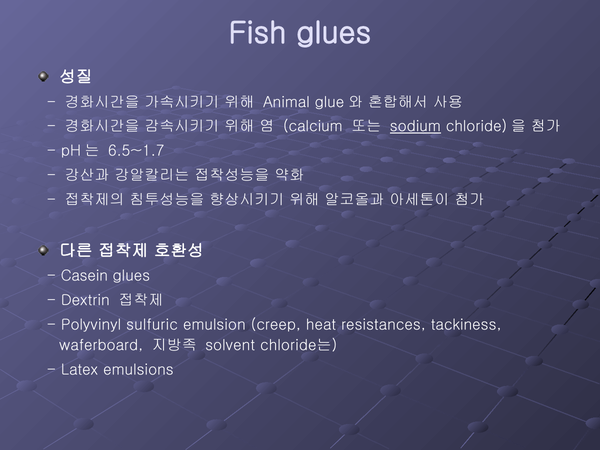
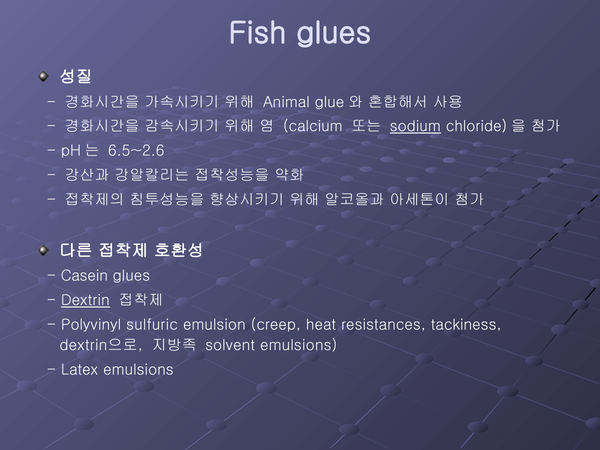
6.5~1.7: 6.5~1.7 -> 6.5~2.6 (136, 151)
Dextrin underline: none -> present (85, 300)
waferboard: waferboard -> dextrin으로 (101, 346)
solvent chloride는: chloride는 -> emulsions (299, 346)
